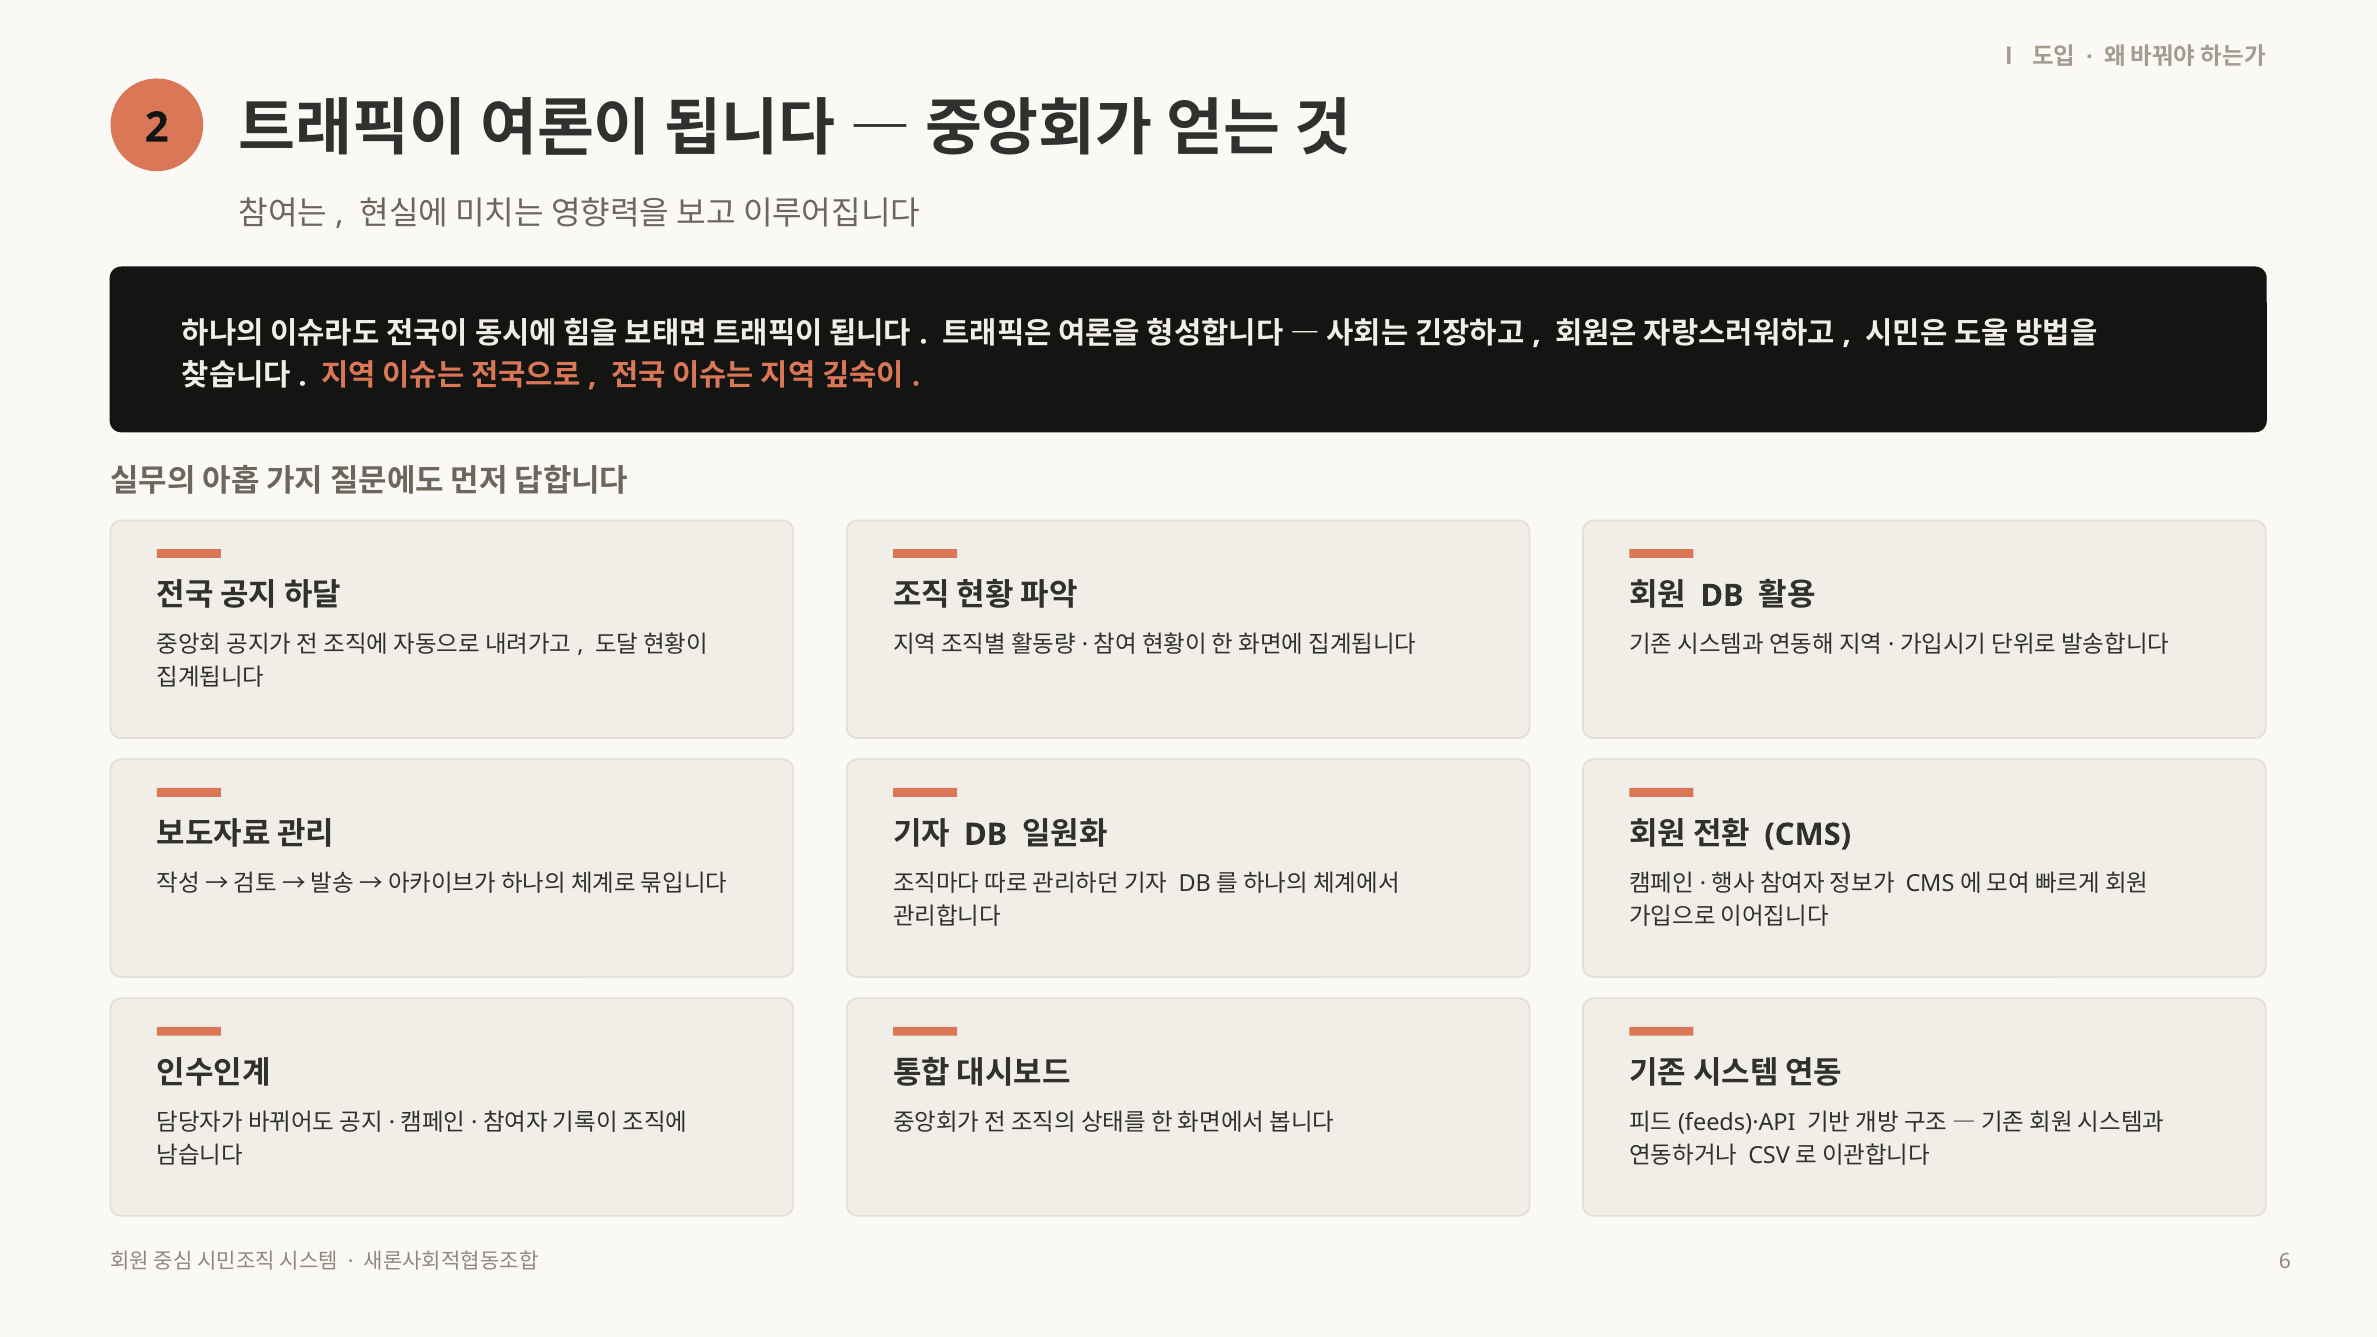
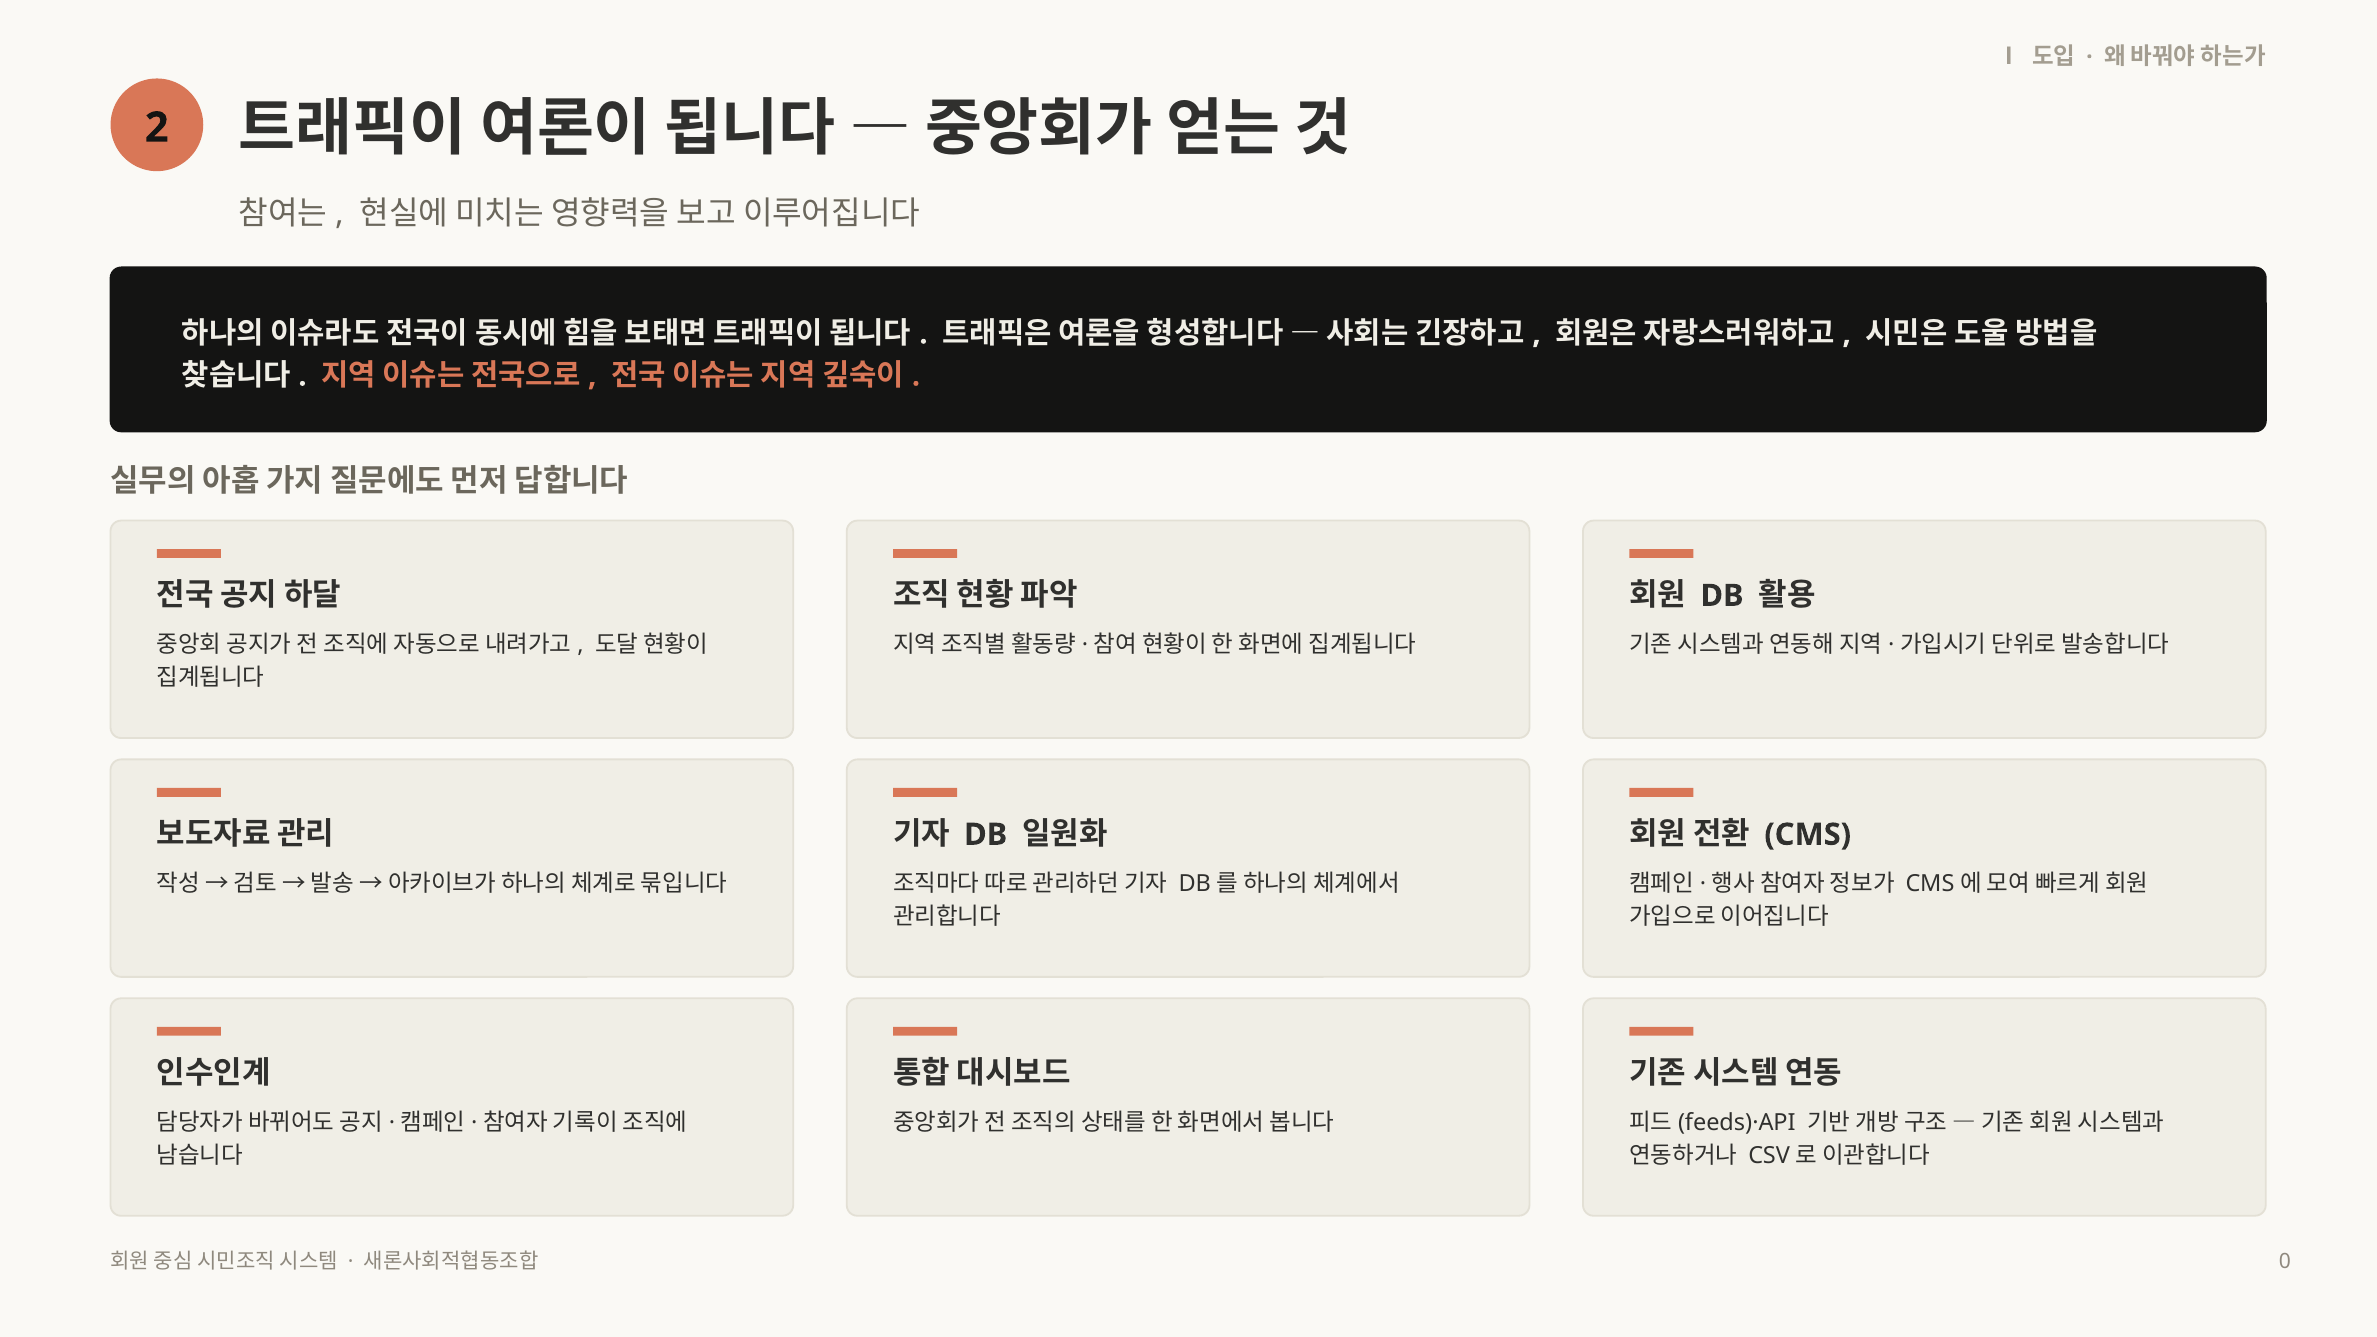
6: 6 -> 0 (2285, 1262)
